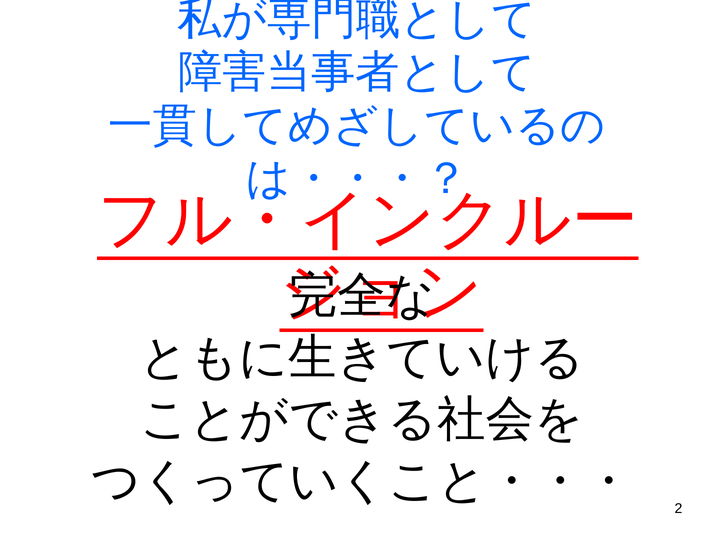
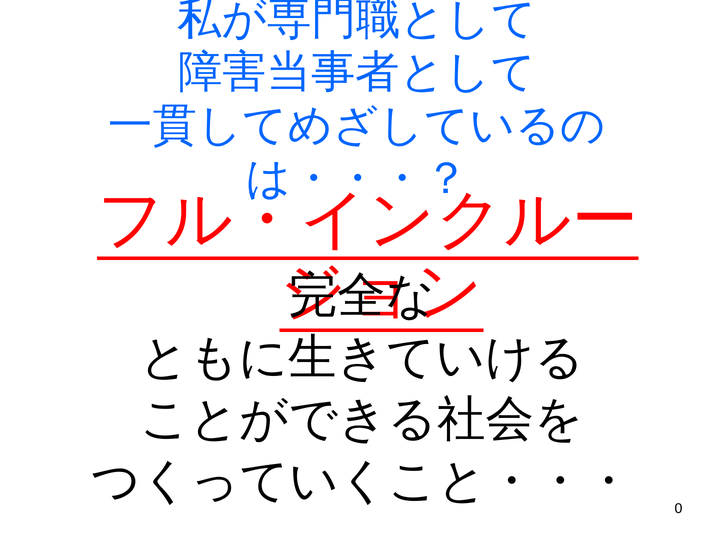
2: 2 -> 0 (679, 509)
